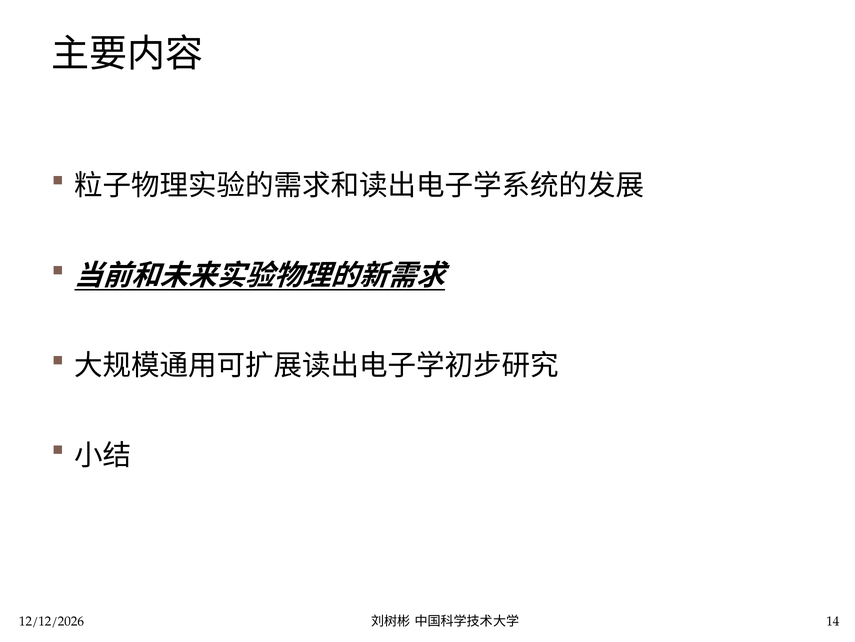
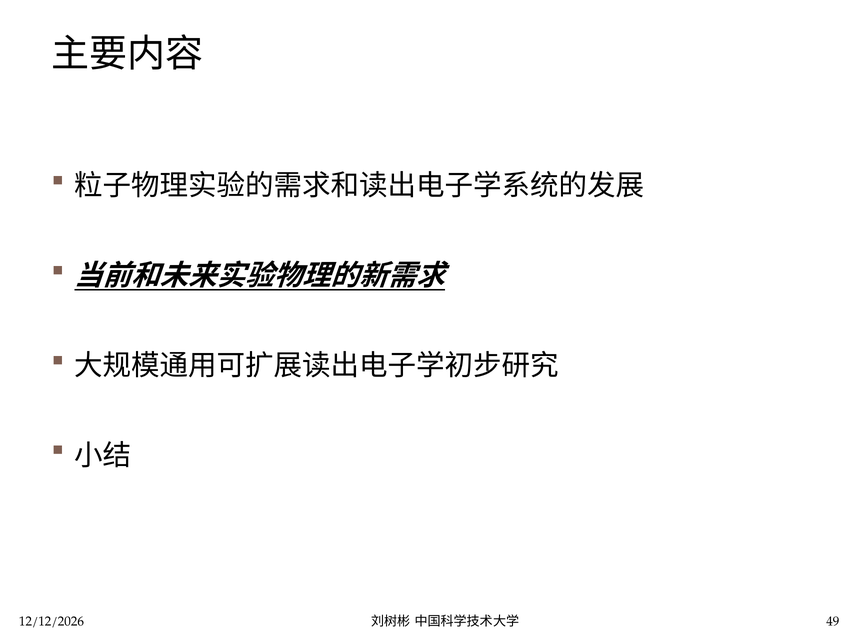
14: 14 -> 49 (833, 621)
